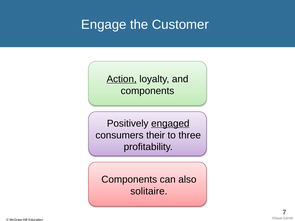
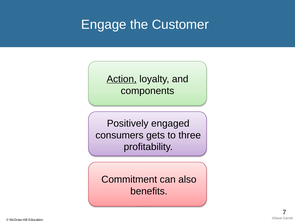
engaged underline: present -> none (170, 124)
their: their -> gets (156, 135)
Components: Components -> Commitment (129, 180)
solitaire: solitaire -> benefits (149, 192)
